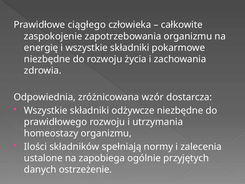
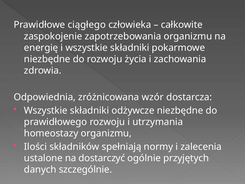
zapobiega: zapobiega -> dostarczyć (102, 158)
ostrzeżenie: ostrzeżenie -> szczególnie (85, 169)
